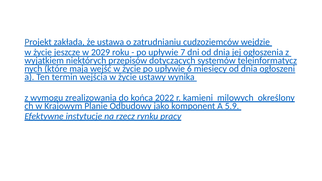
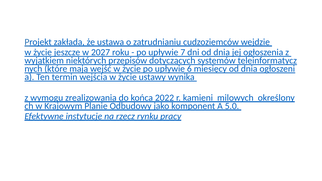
2029: 2029 -> 2027 (101, 52)
5.9: 5.9 -> 5.0 (232, 106)
